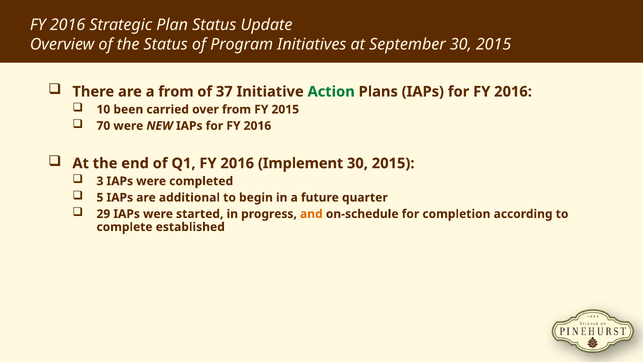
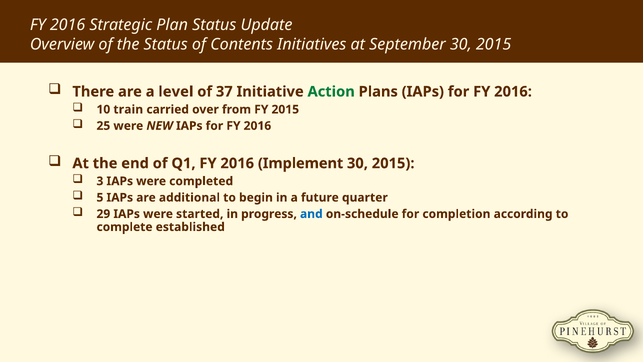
Program: Program -> Contents (242, 44)
a from: from -> level (176, 92)
been: been -> train (128, 109)
70: 70 -> 25 (103, 126)
and colour: orange -> blue (311, 214)
